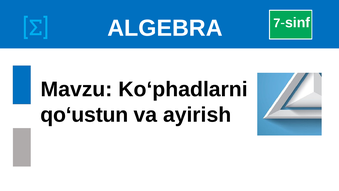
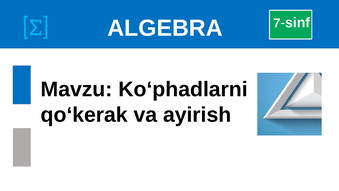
qo‘ustun: qo‘ustun -> qo‘kerak (84, 115)
